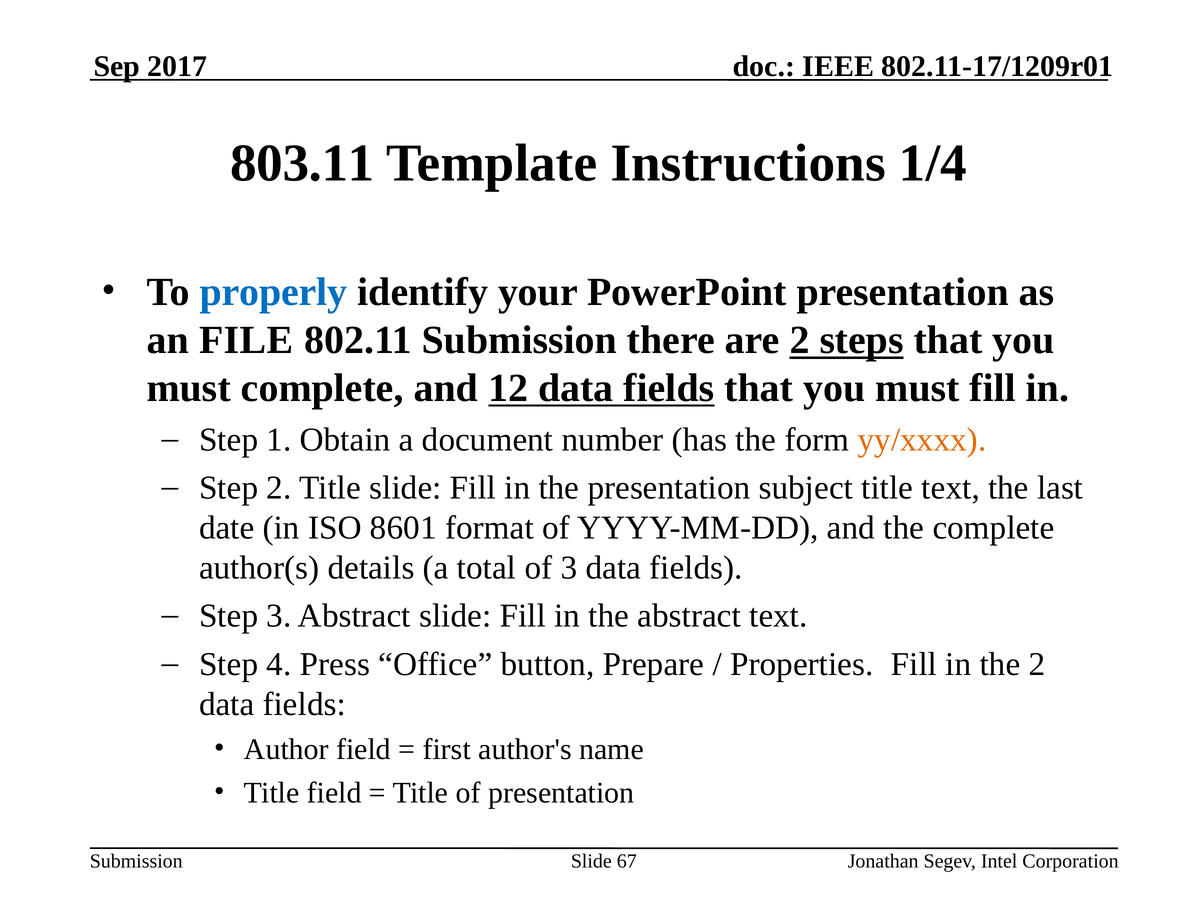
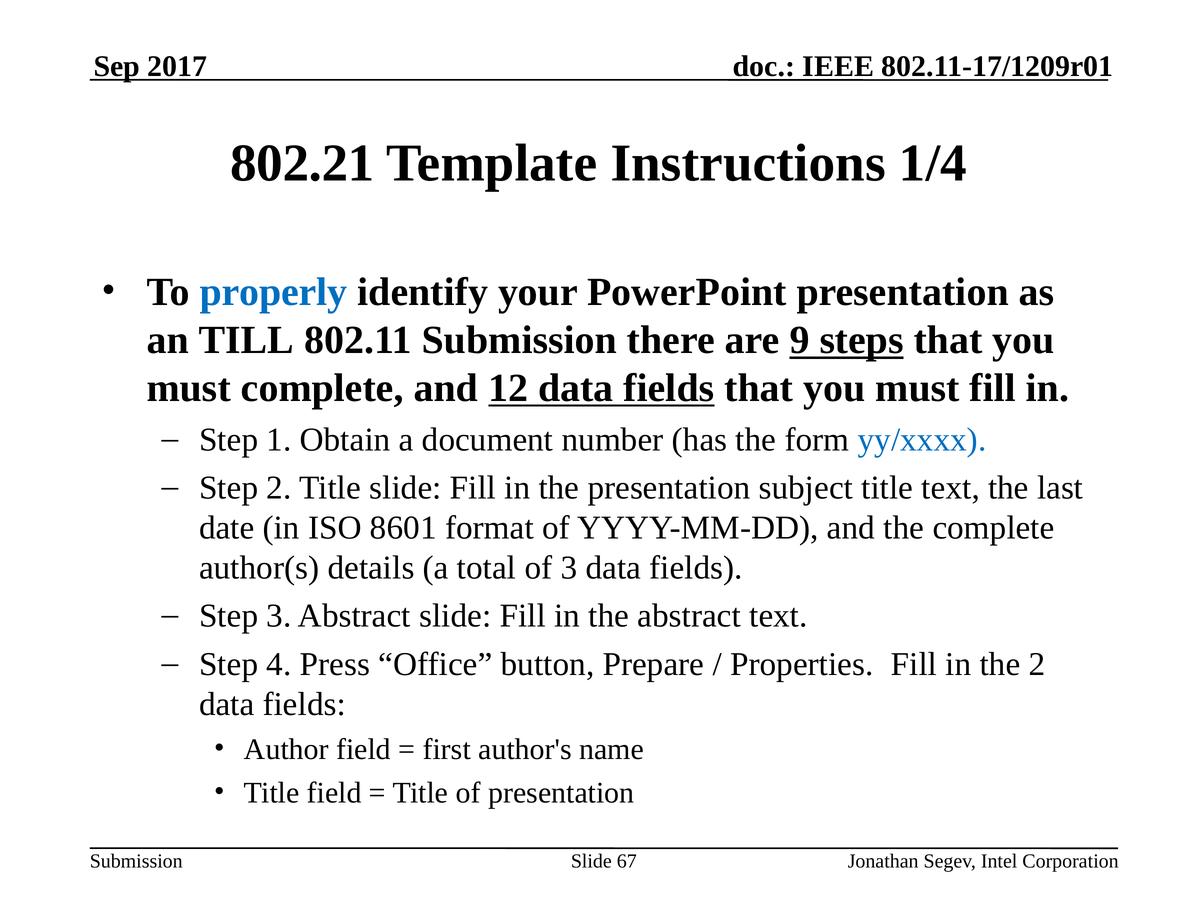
803.11: 803.11 -> 802.21 (302, 163)
FILE: FILE -> TILL (246, 340)
are 2: 2 -> 9 (800, 340)
yy/xxxx colour: orange -> blue (922, 440)
